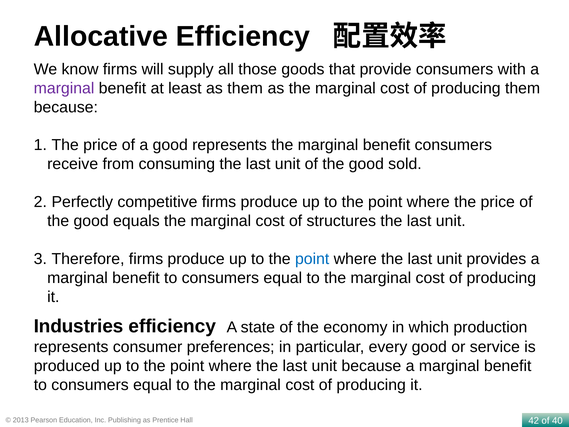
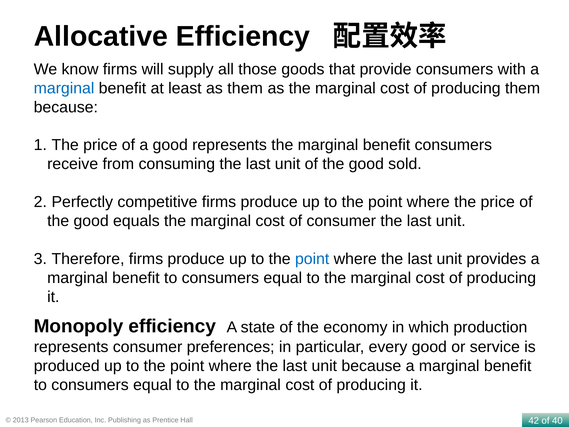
marginal colour: purple -> blue (64, 88)
of structures: structures -> consumer (341, 221)
Industries: Industries -> Monopoly (79, 326)
